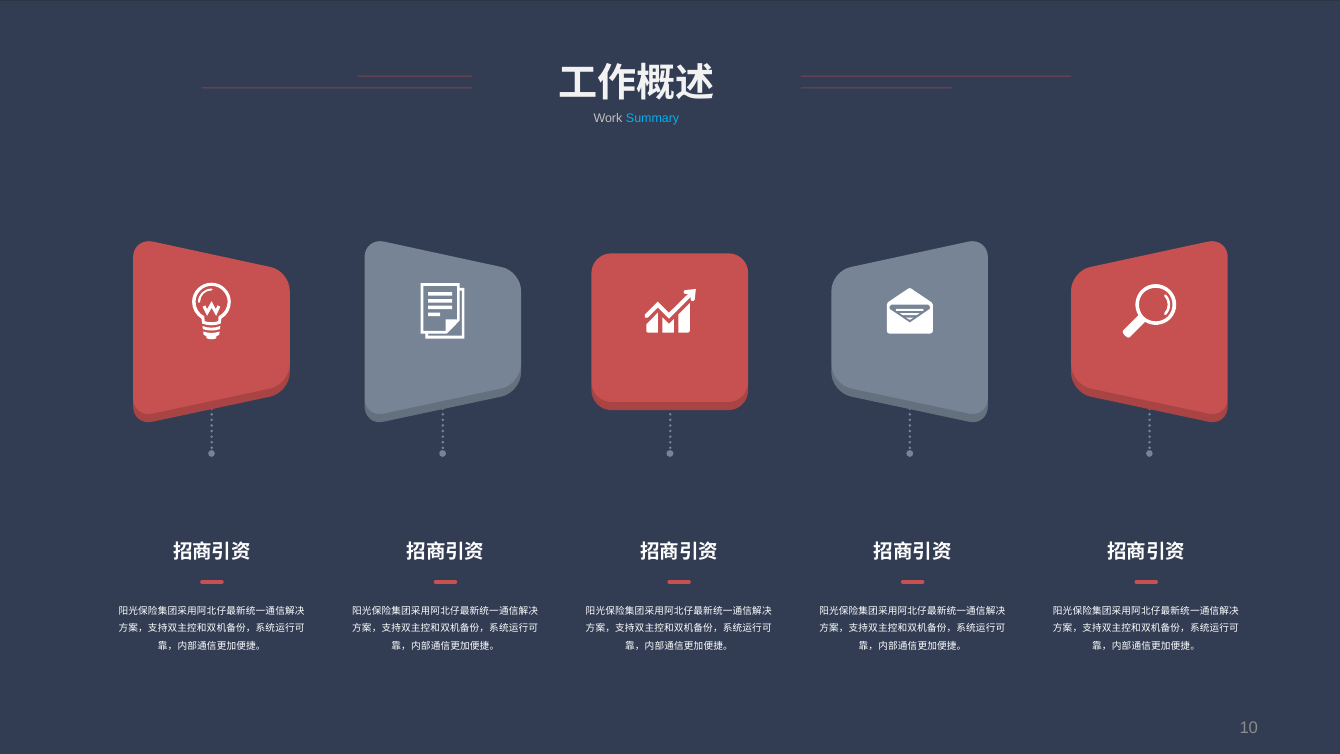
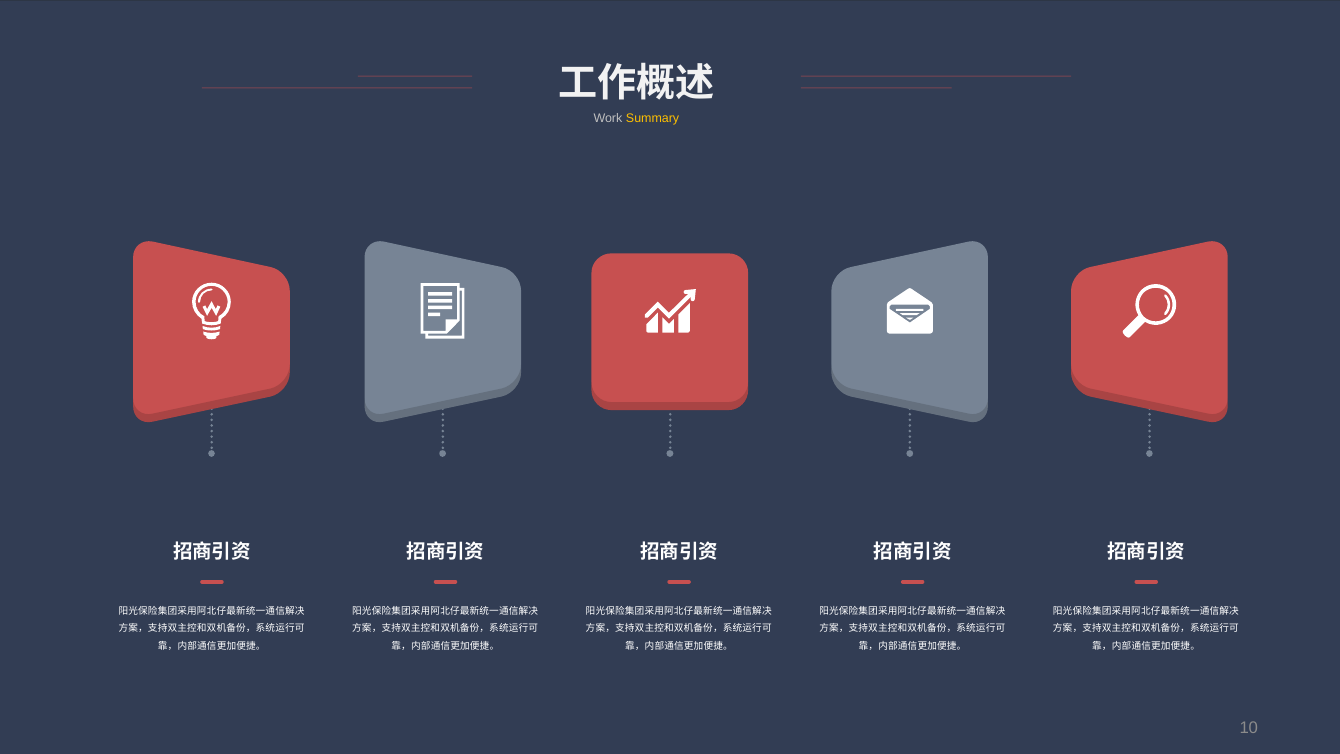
Summary colour: light blue -> yellow (653, 118)
